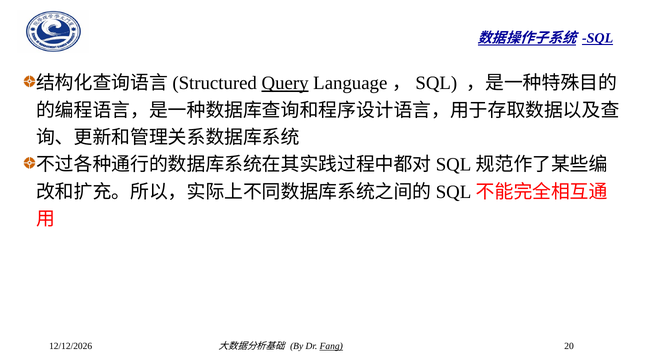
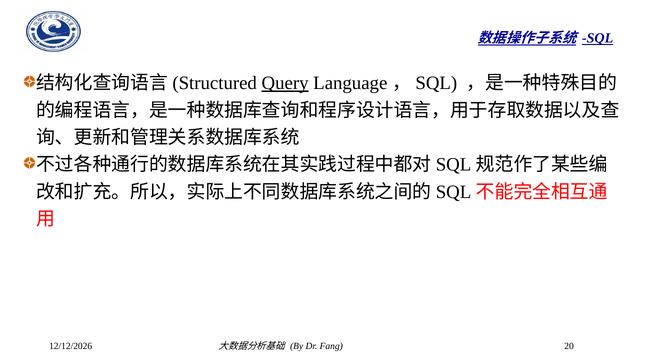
Fang underline: present -> none (331, 345)
